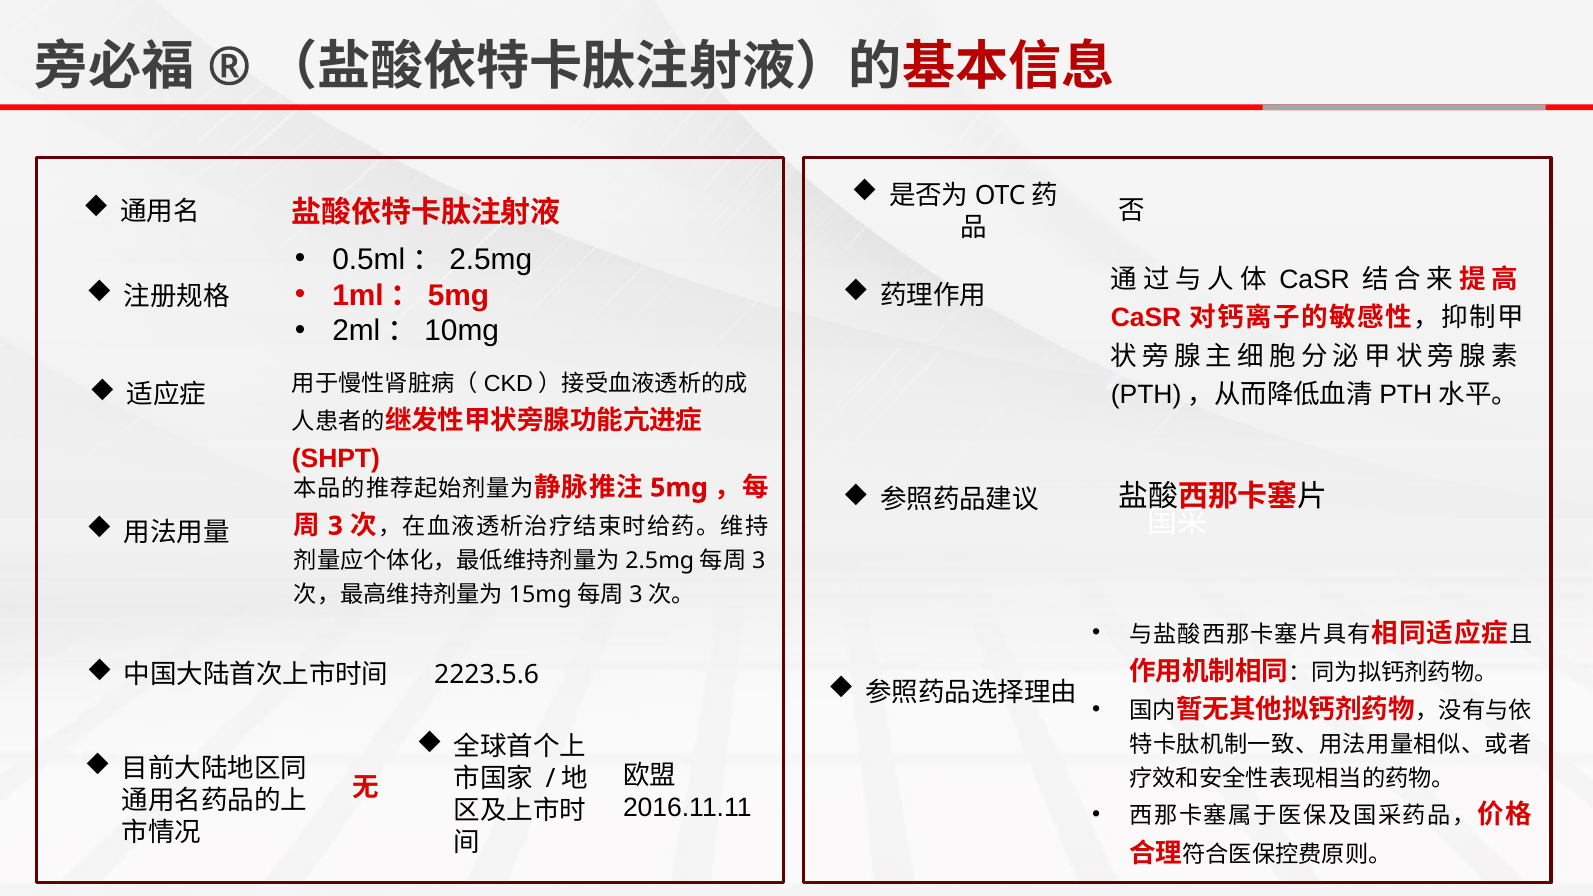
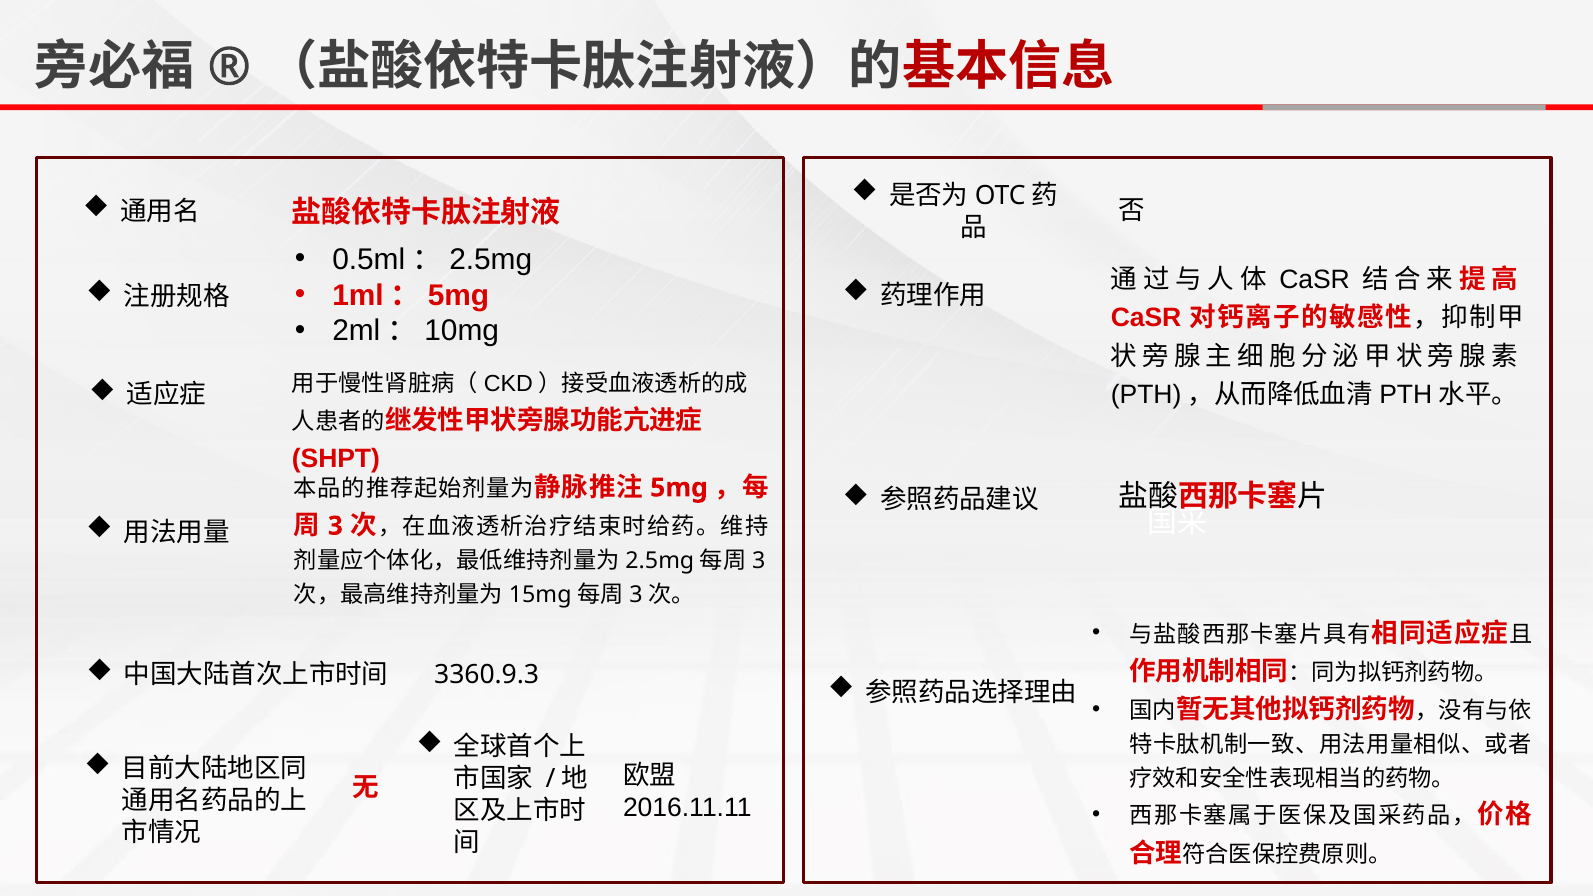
2223.5.6: 2223.5.6 -> 3360.9.3 (487, 674)
